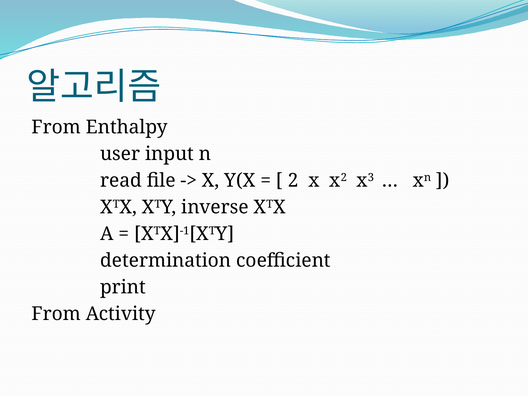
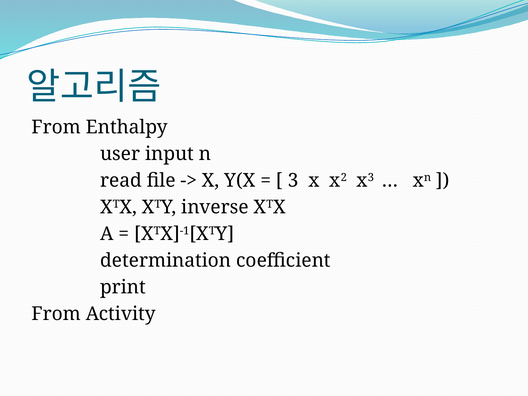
2: 2 -> 3 (293, 180)
